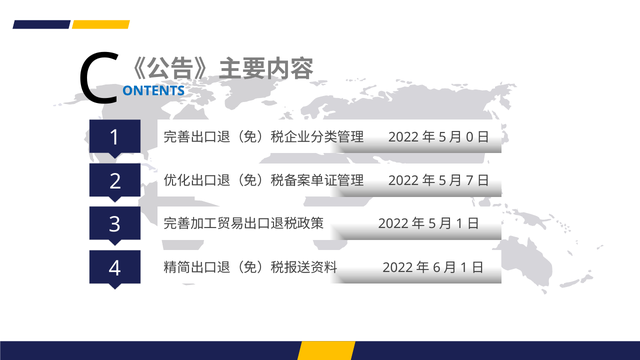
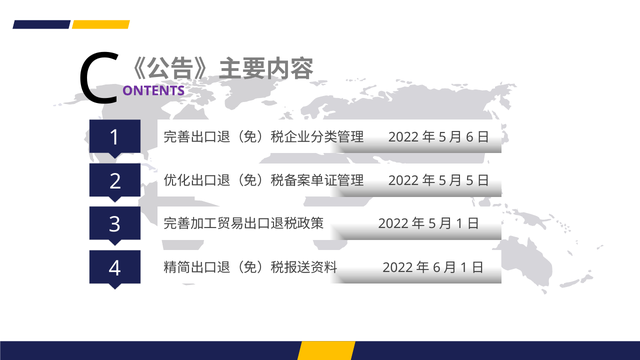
ONTENTS colour: blue -> purple (154, 91)
0: 0 -> 6 (470, 137)
7: 7 -> 5 (470, 181)
